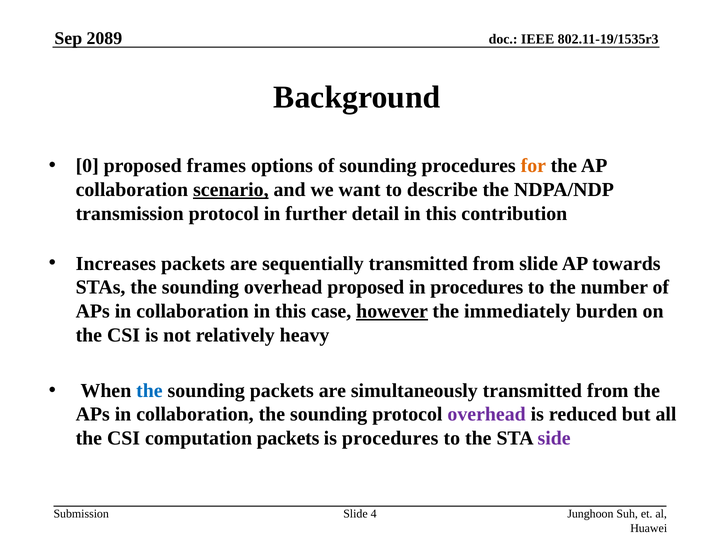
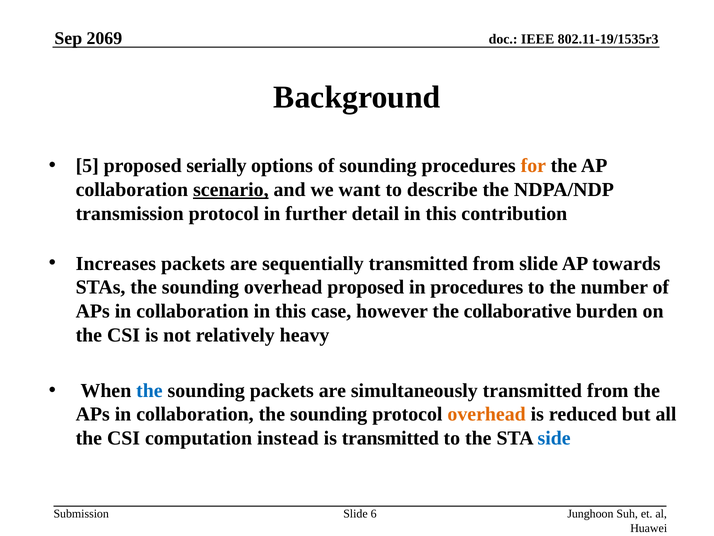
2089: 2089 -> 2069 (104, 38)
0: 0 -> 5 (87, 166)
frames: frames -> serially (217, 166)
however underline: present -> none (392, 311)
immediately: immediately -> collaborative (518, 311)
overhead colour: purple -> orange (487, 414)
computation packets: packets -> instead (288, 438)
is procedures: procedures -> transmitted (390, 438)
side colour: purple -> blue (554, 438)
4: 4 -> 6 (374, 514)
